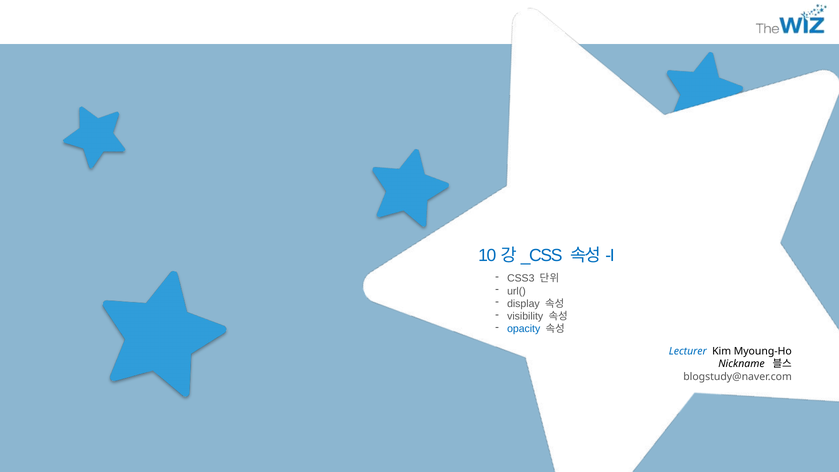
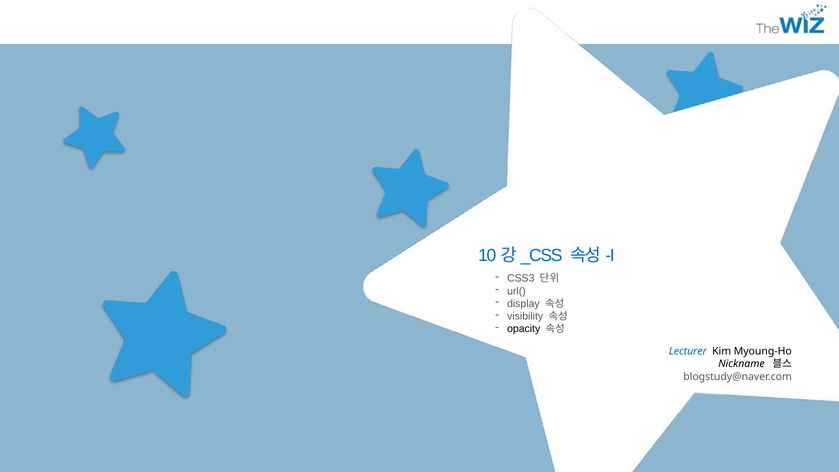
opacity colour: blue -> black (524, 329)
